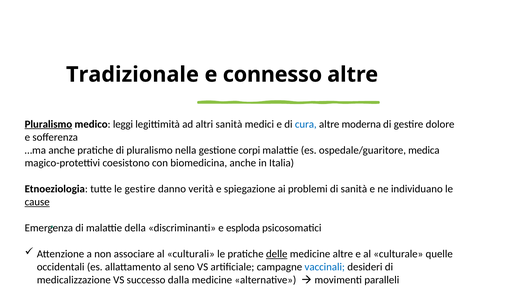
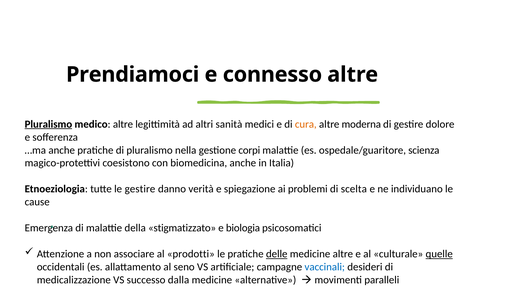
Tradizionale: Tradizionale -> Prendiamoci (133, 75)
medico leggi: leggi -> altre (123, 124)
cura colour: blue -> orange (306, 124)
medica: medica -> scienza (424, 150)
di sanità: sanità -> scelta (354, 189)
cause underline: present -> none (37, 202)
discriminanti: discriminanti -> stigmatizzato (182, 228)
esploda: esploda -> biologia (243, 228)
culturali: culturali -> prodotti (191, 254)
quelle underline: none -> present (439, 254)
